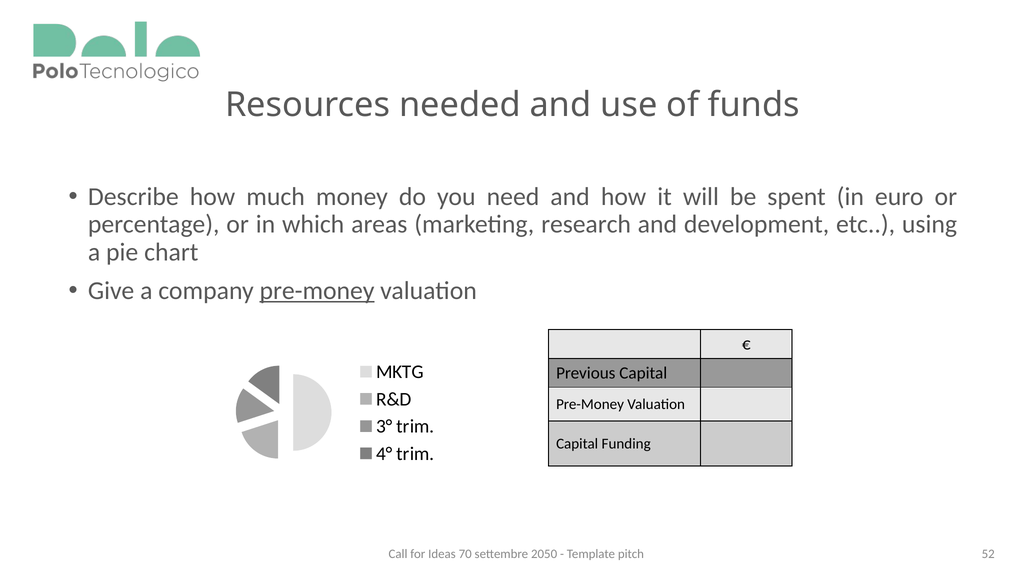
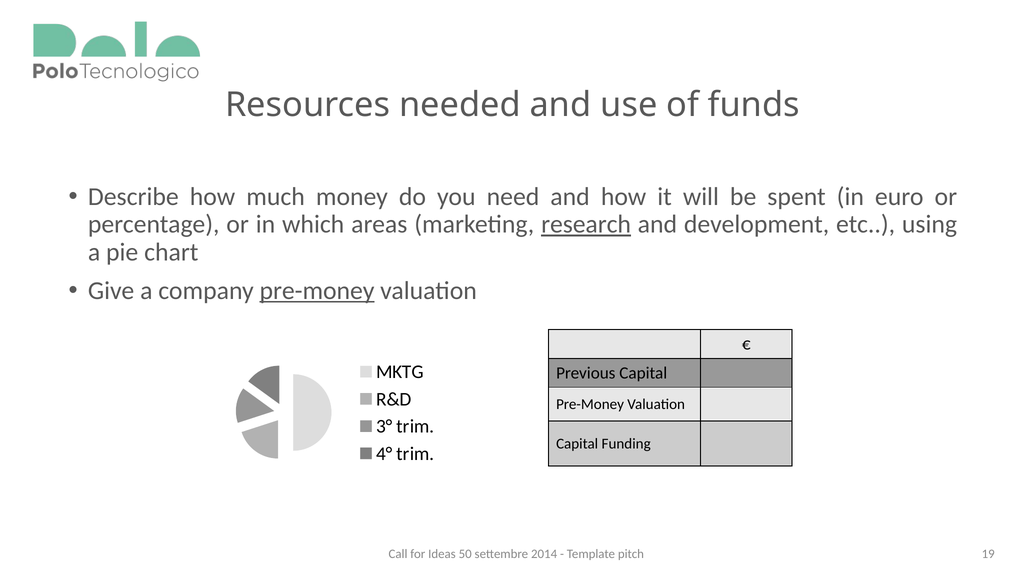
research underline: none -> present (586, 224)
70: 70 -> 50 (465, 554)
2050: 2050 -> 2014 (544, 554)
52: 52 -> 19 (988, 554)
